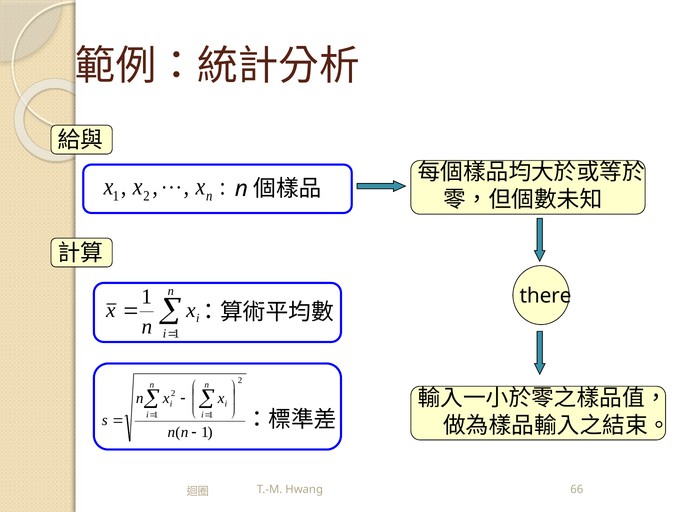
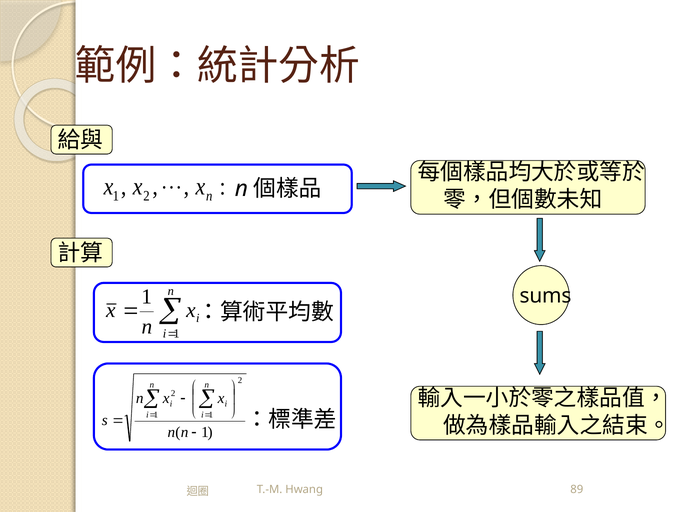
there: there -> sums (546, 296)
66: 66 -> 89 (577, 489)
